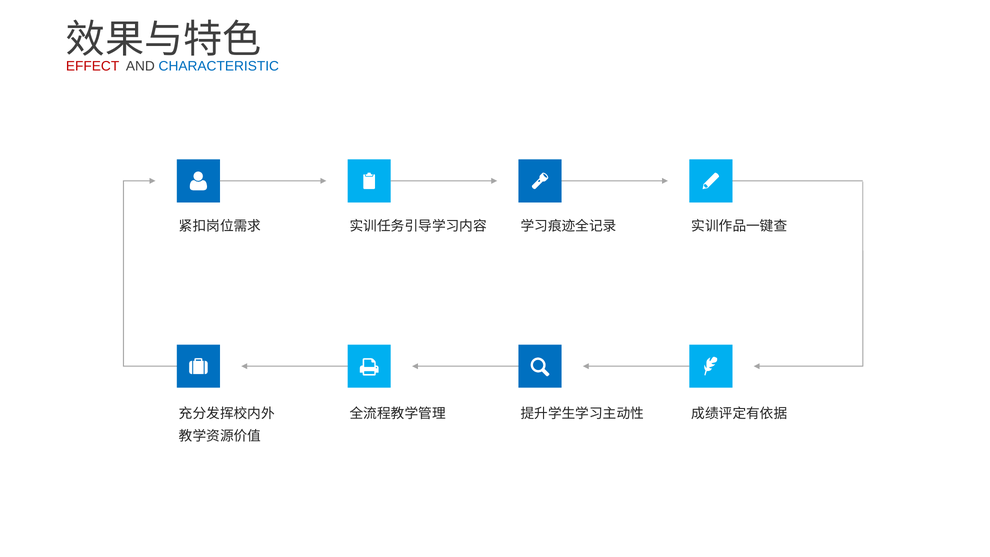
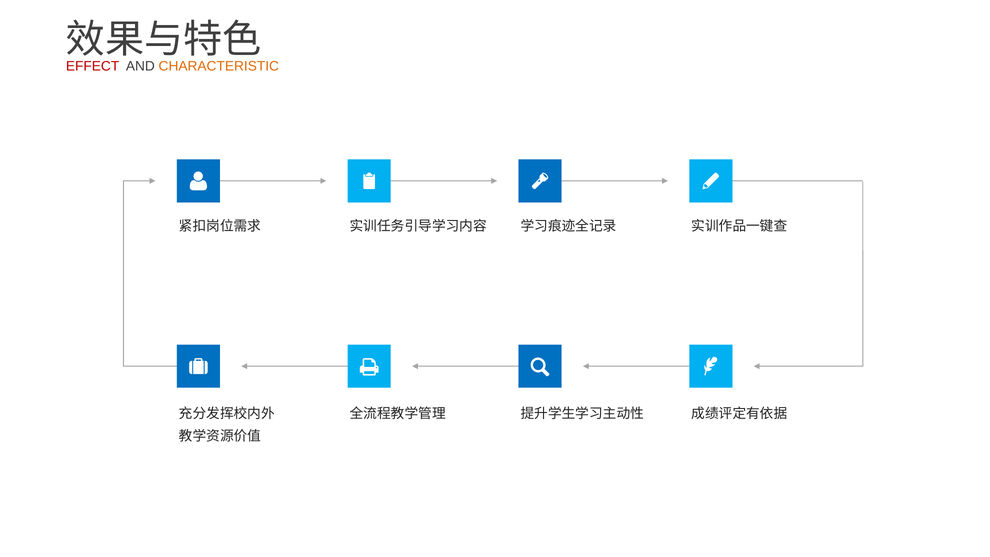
CHARACTERISTIC colour: blue -> orange (219, 66)
